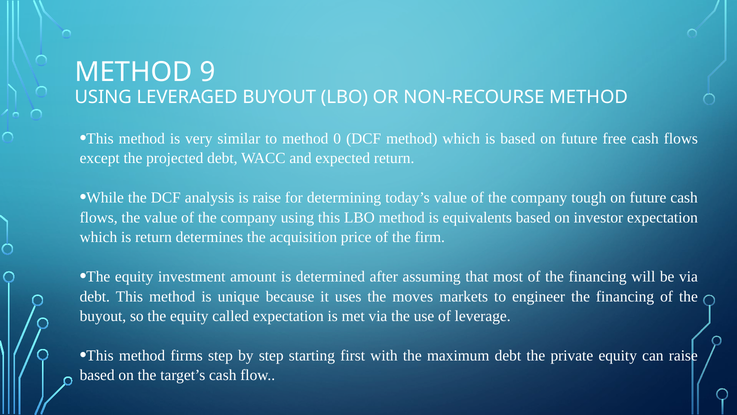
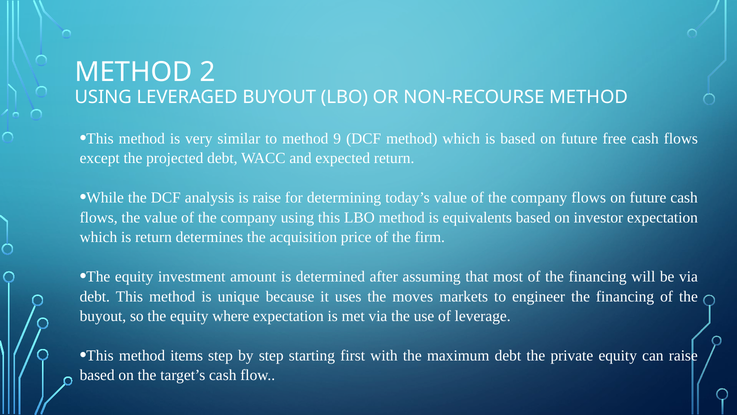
9: 9 -> 2 (208, 72)
0: 0 -> 9 (337, 138)
company tough: tough -> flows (589, 198)
called: called -> where (231, 316)
firms: firms -> items (187, 355)
